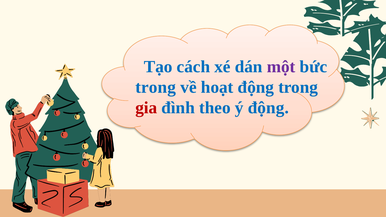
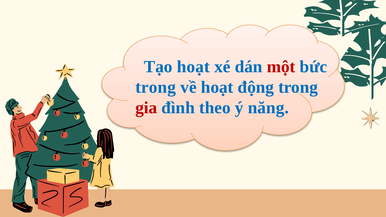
Tạo cách: cách -> hoạt (193, 67)
một colour: purple -> red (281, 67)
ý động: động -> năng (268, 108)
